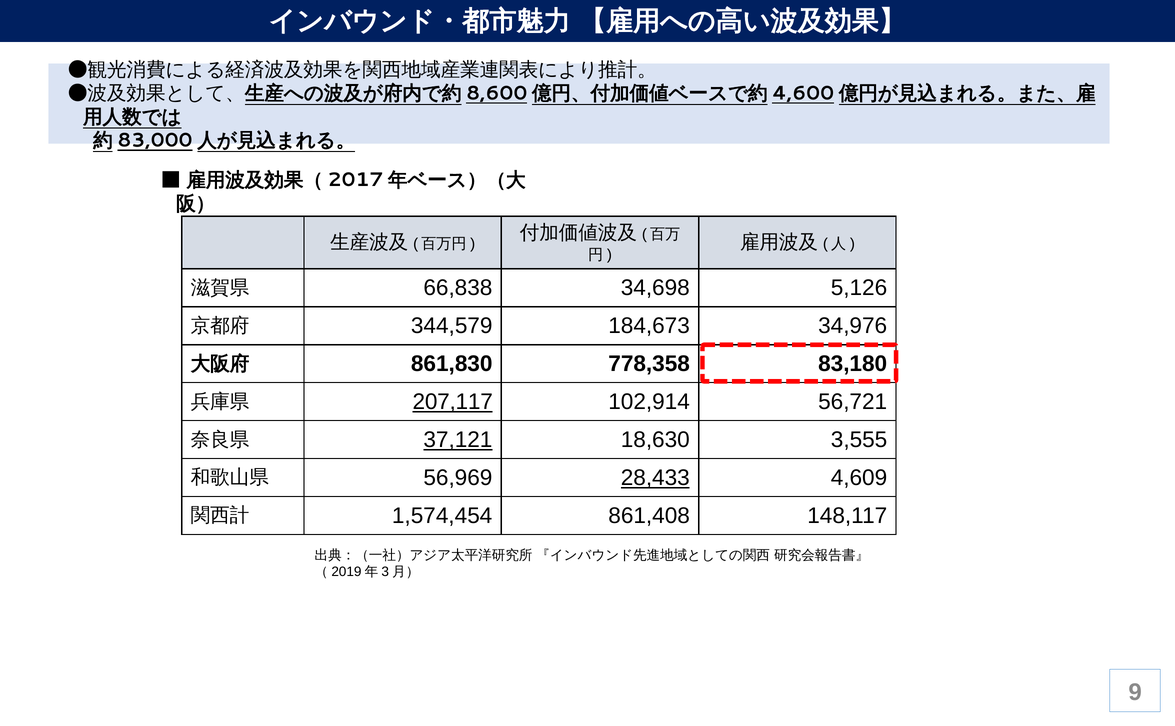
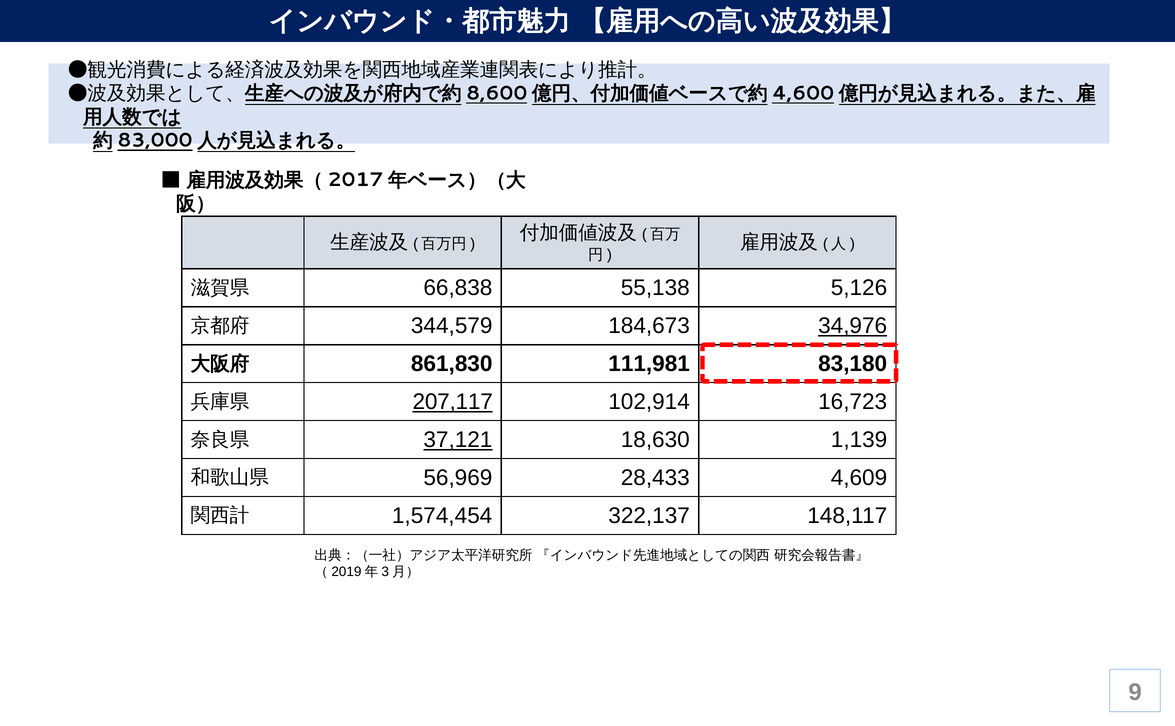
34,698: 34,698 -> 55,138 (655, 288)
34,976 underline: none -> present (853, 326)
778,358: 778,358 -> 111,981 (649, 364)
56,721: 56,721 -> 16,723 (853, 402)
3,555: 3,555 -> 1,139 (859, 440)
28,433 underline: present -> none (655, 478)
861,408: 861,408 -> 322,137 (649, 516)
